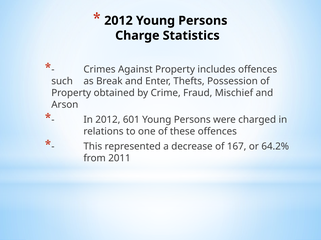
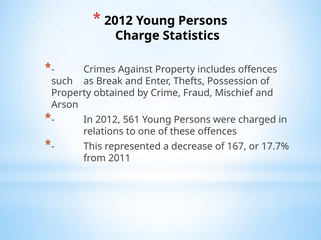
601: 601 -> 561 (131, 120)
64.2%: 64.2% -> 17.7% (275, 147)
